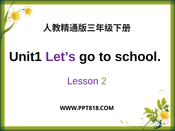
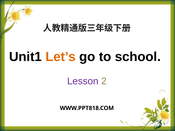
Let’s colour: purple -> orange (61, 57)
